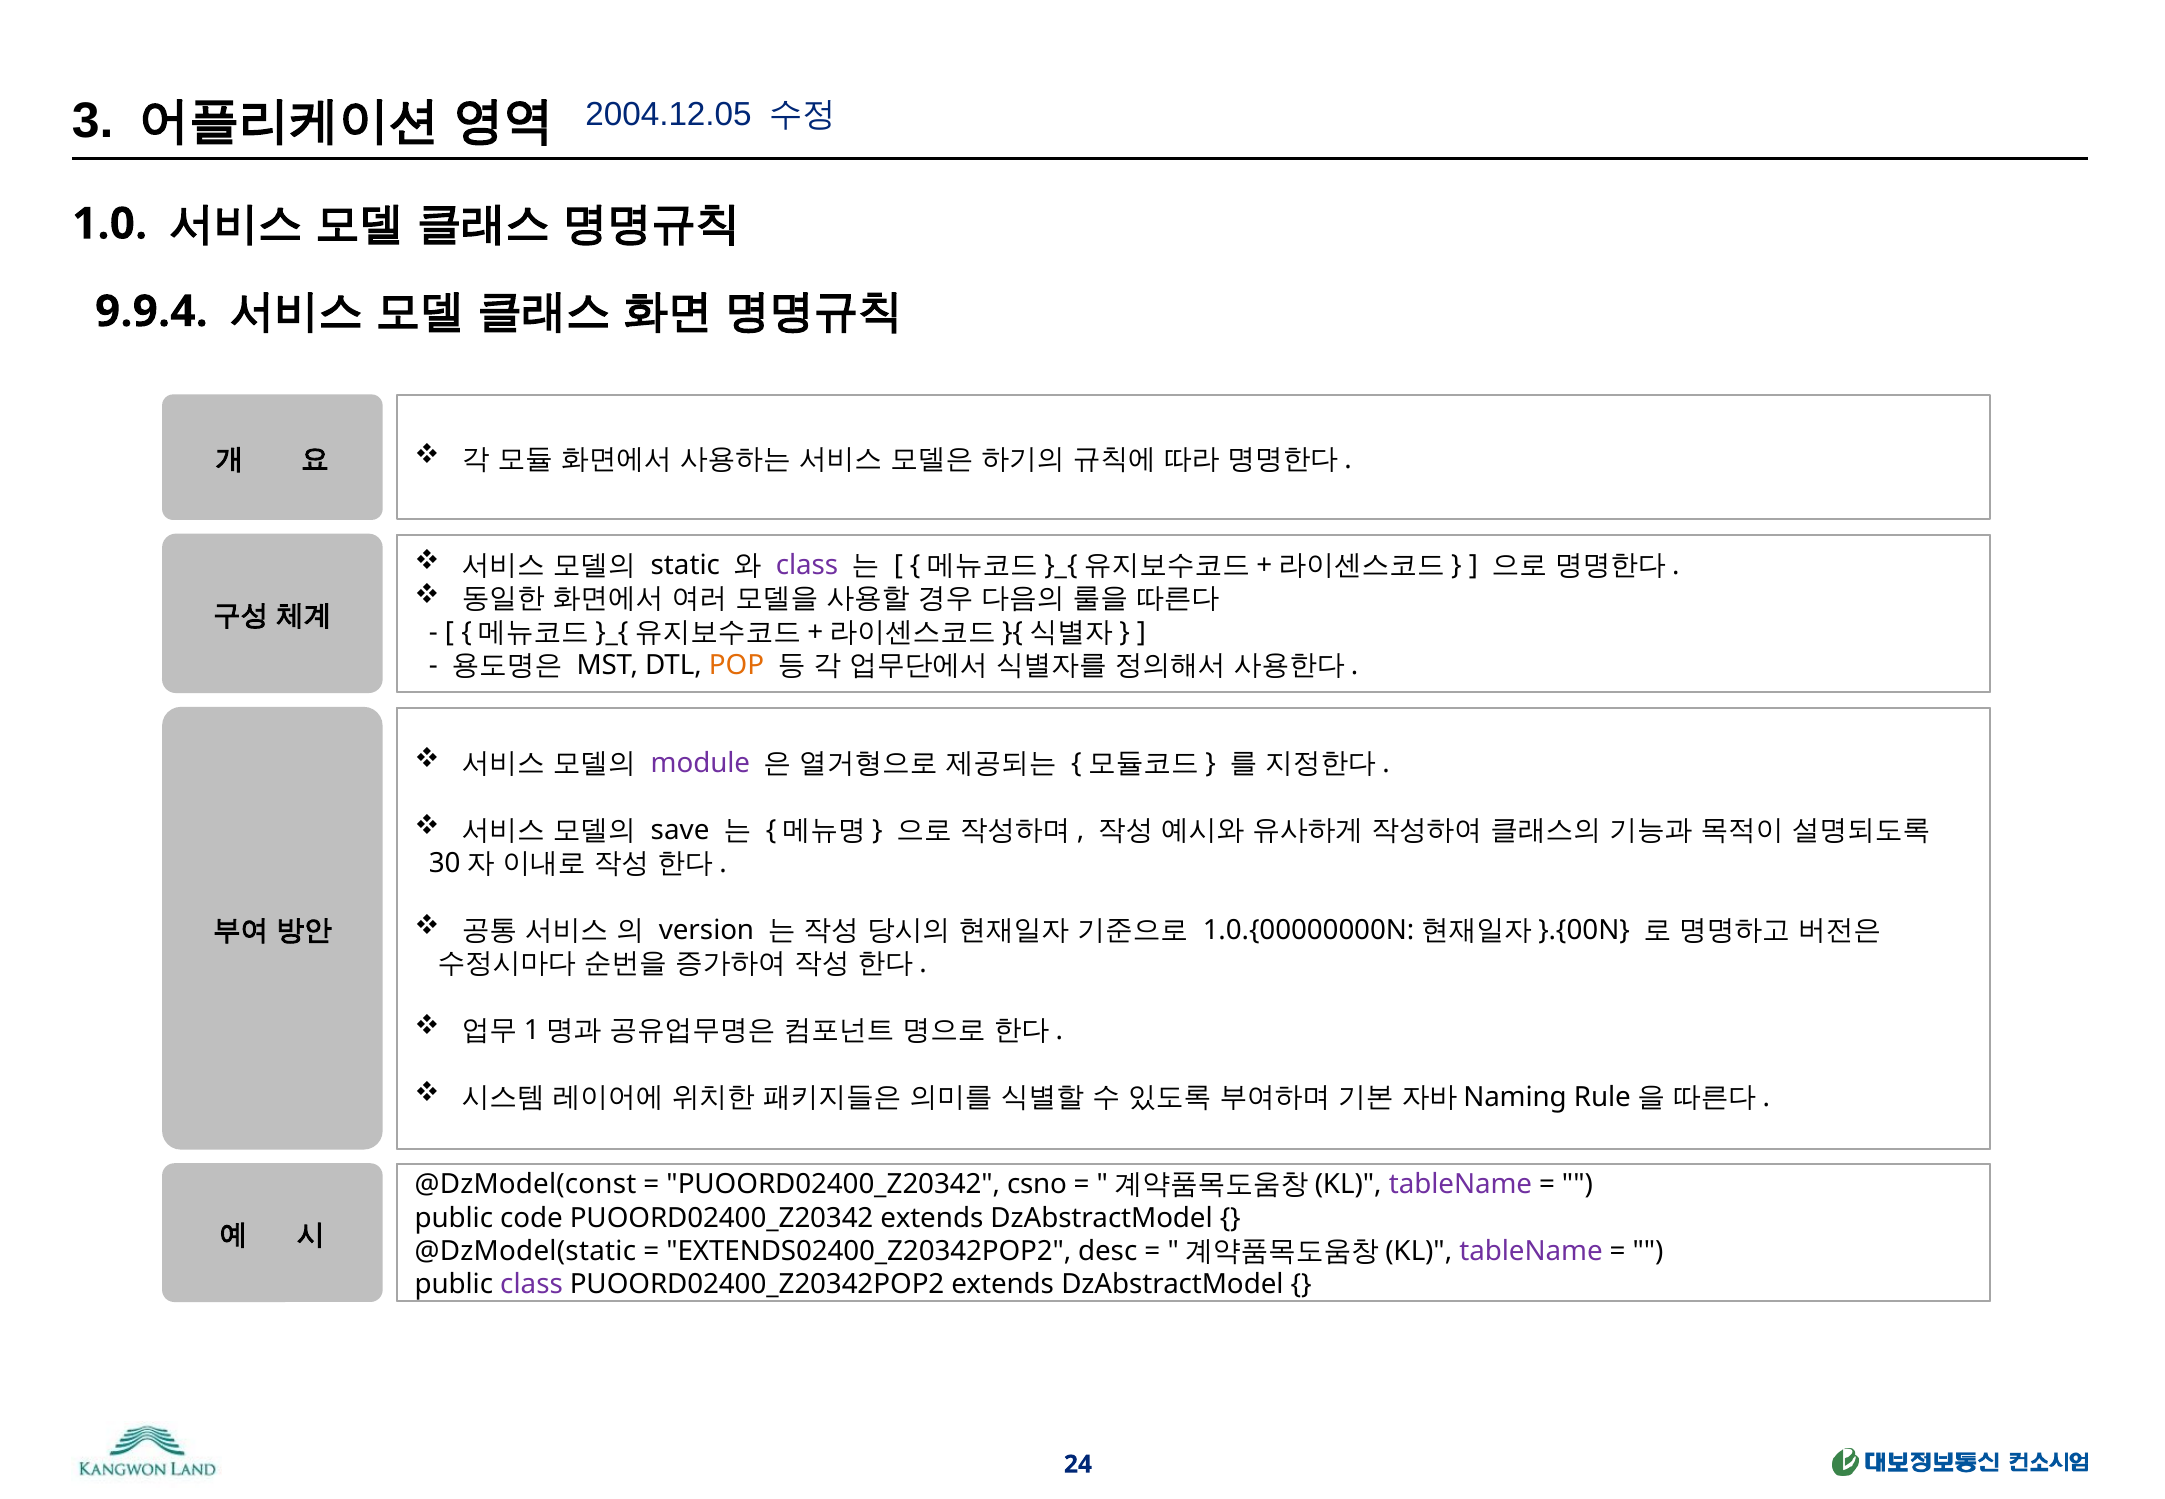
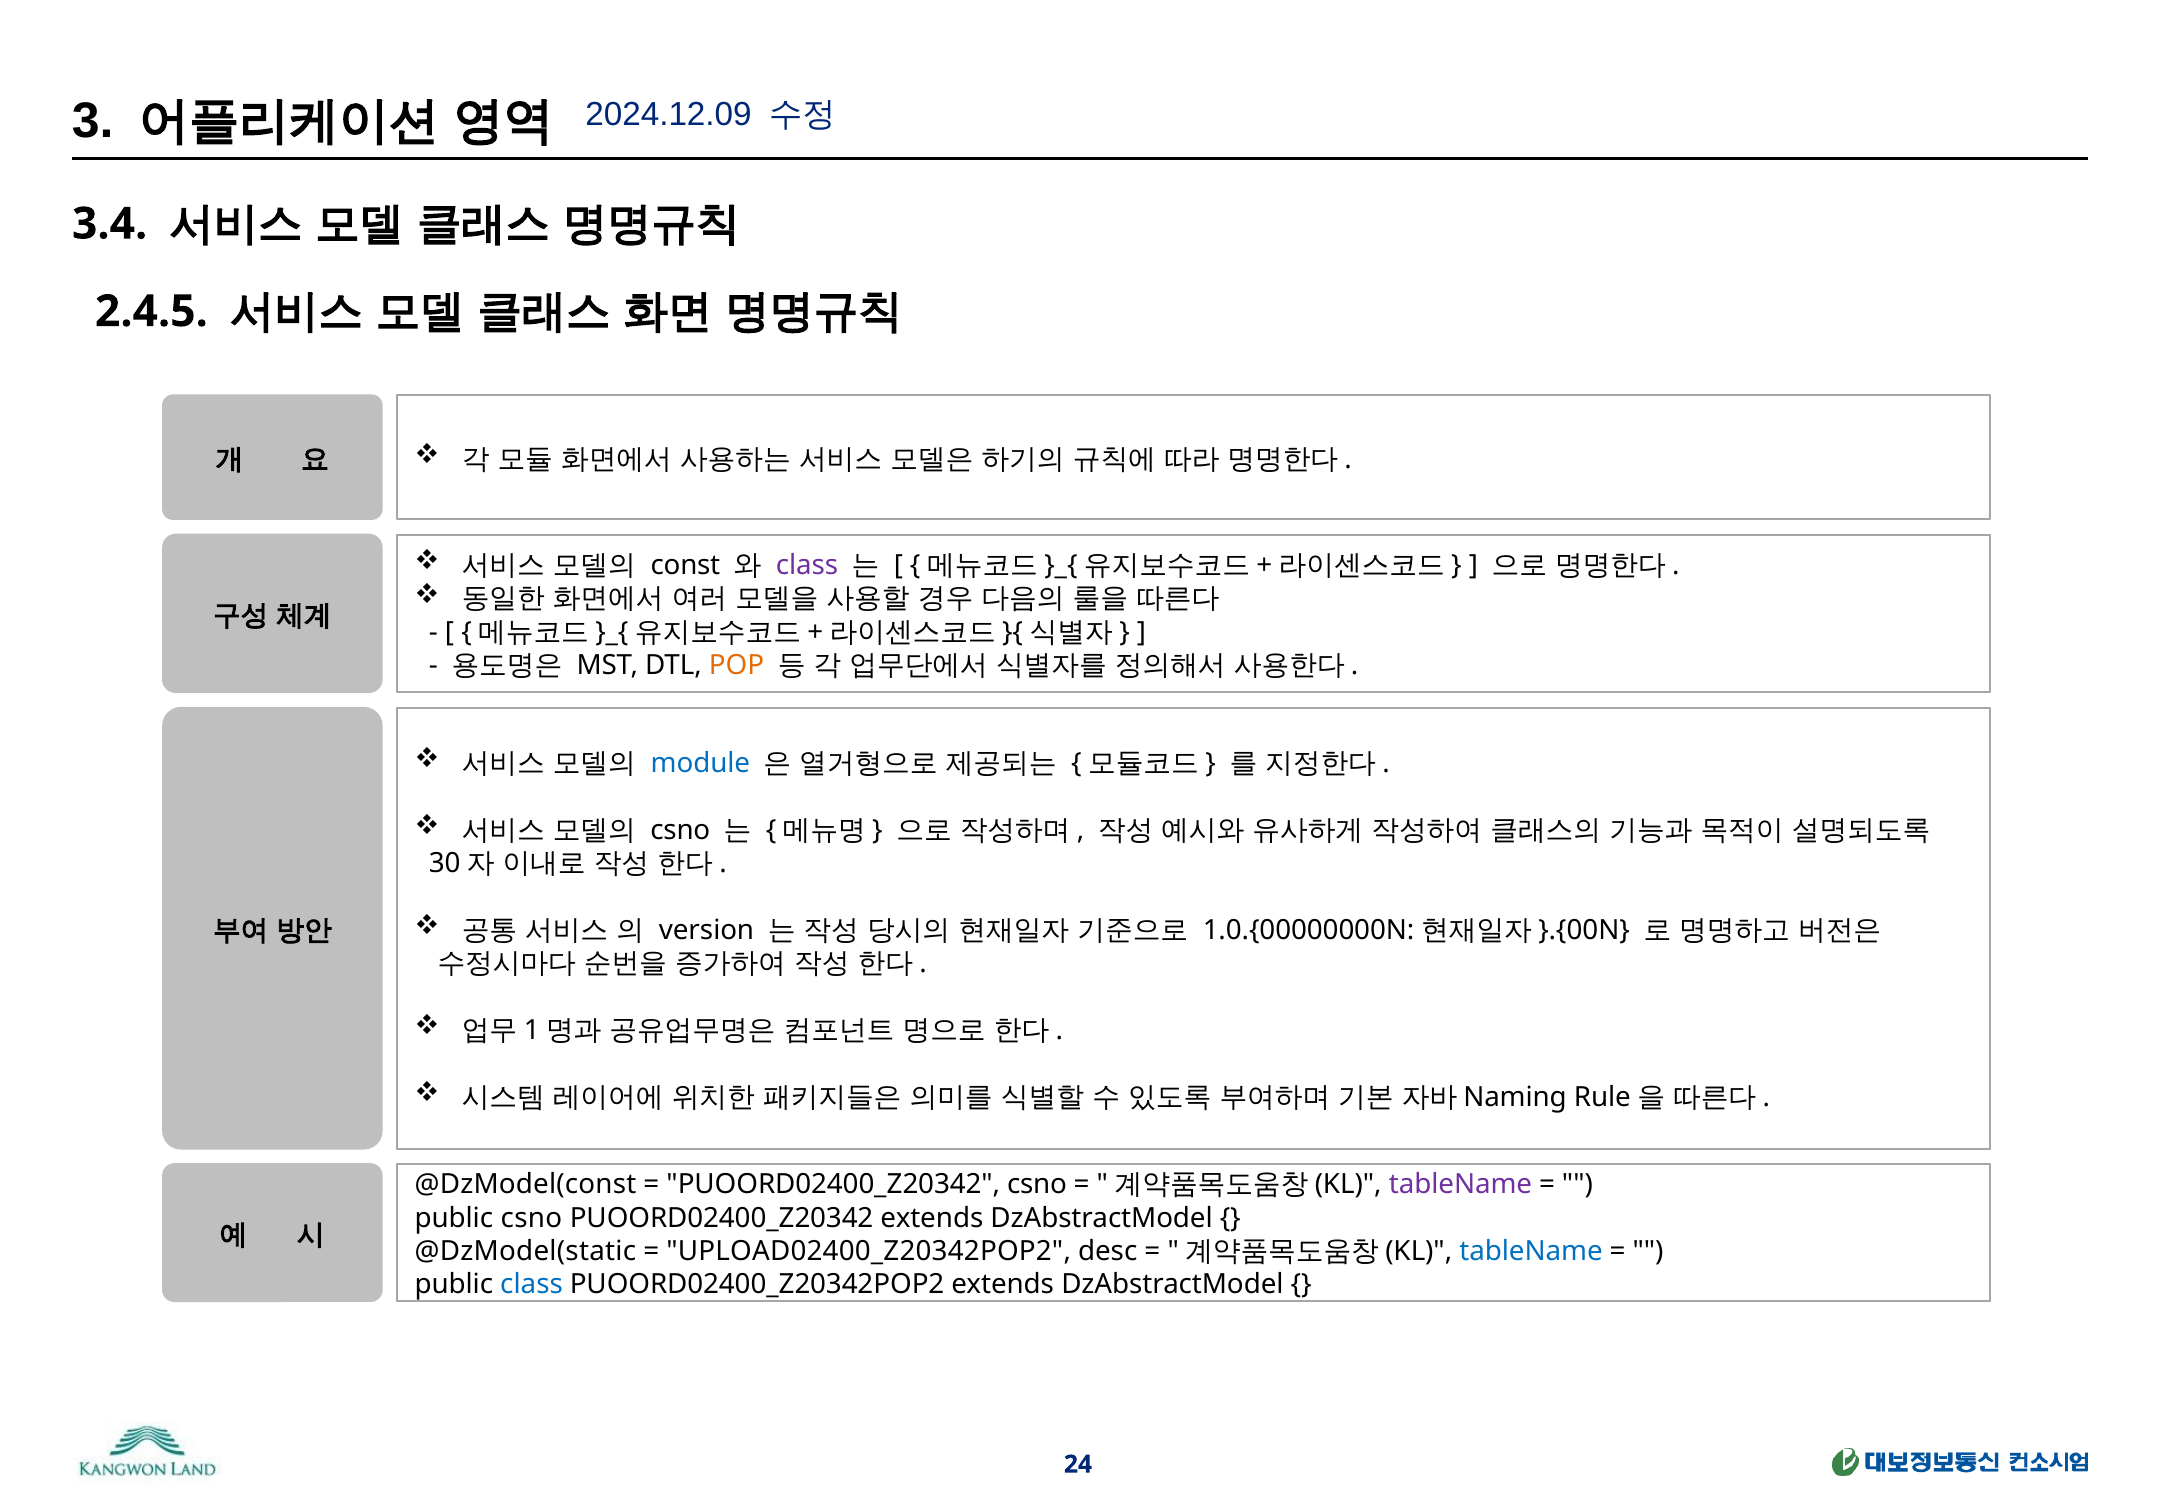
2004.12.05: 2004.12.05 -> 2024.12.09 (669, 115)
1.0: 1.0 -> 3.4 (110, 224)
9.9.4: 9.9.4 -> 2.4.5 (151, 311)
static: static -> const (685, 565)
module colour: purple -> blue (700, 763)
save: save -> csno (680, 830)
public code: code -> csno (531, 1218)
EXTENDS02400_Z20342POP2: EXTENDS02400_Z20342POP2 -> UPLOAD02400_Z20342POP2 (869, 1251)
tableName colour: purple -> blue (1531, 1251)
class colour: purple -> blue (532, 1284)
